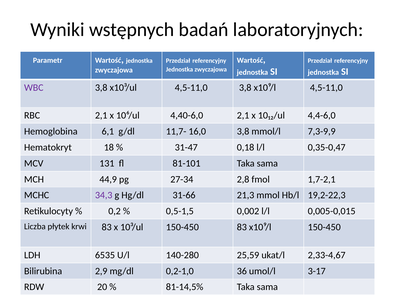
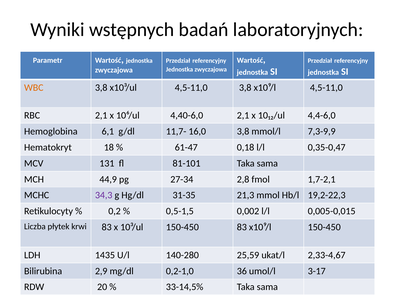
WBC colour: purple -> orange (34, 88)
31-47: 31-47 -> 61-47 (186, 148)
31-66: 31-66 -> 31-35 (184, 196)
6535: 6535 -> 1435 (105, 256)
81-14,5%: 81-14,5% -> 33-14,5% (185, 287)
